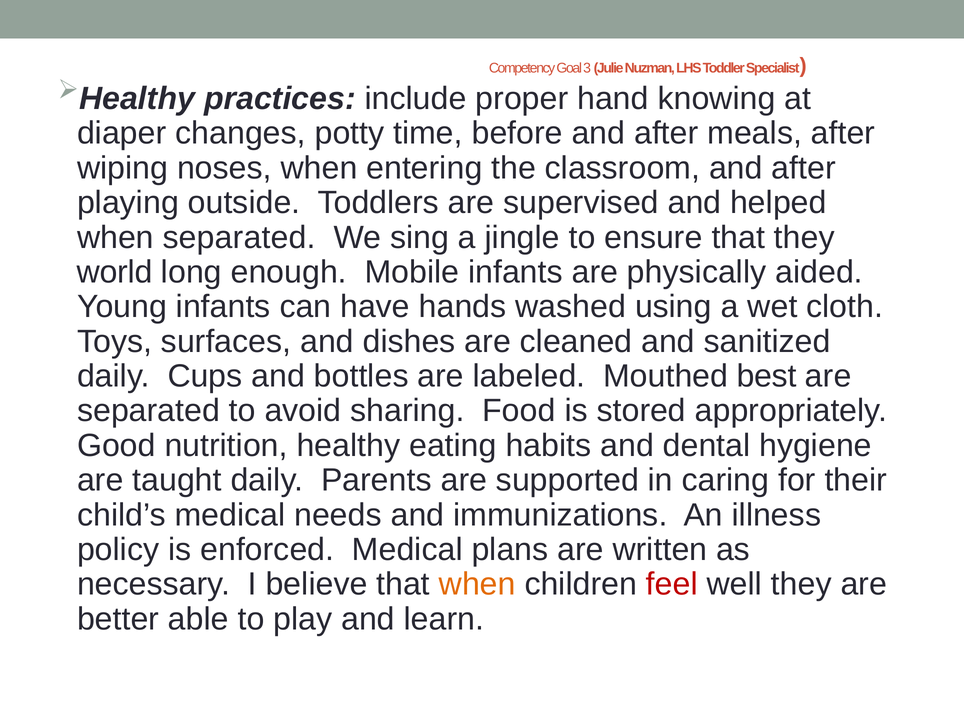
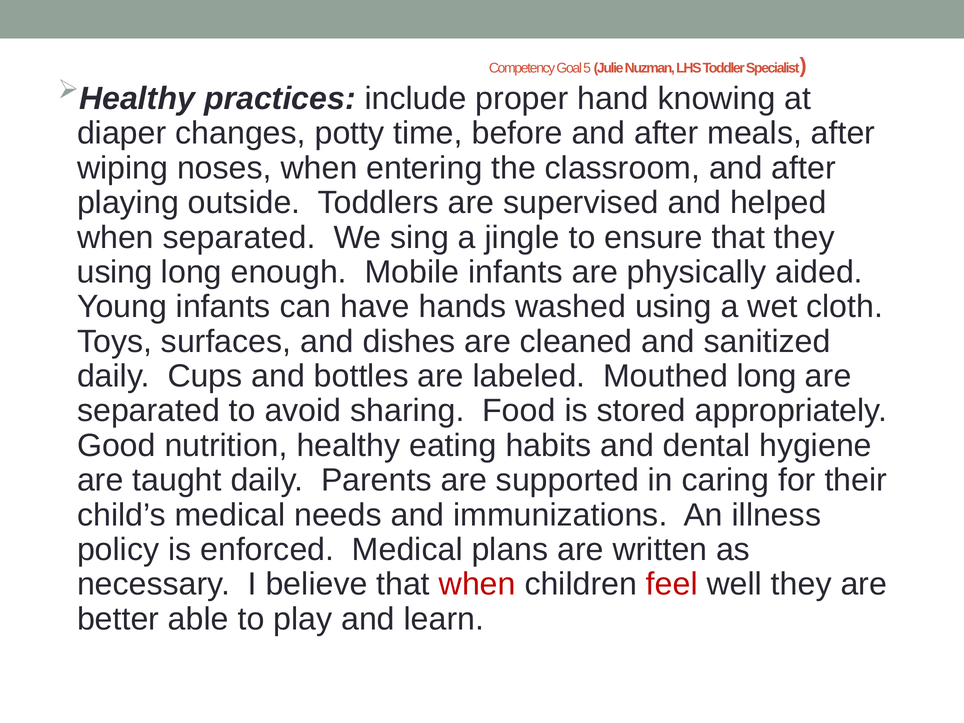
3: 3 -> 5 (587, 68)
world: world -> using (115, 272)
Mouthed best: best -> long (767, 376)
when colour: orange -> red (477, 584)
